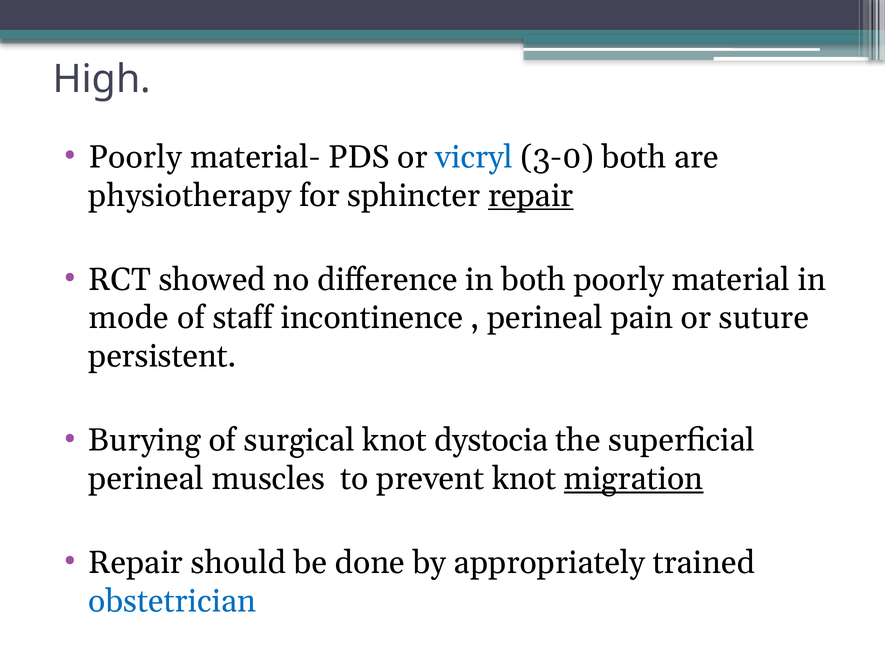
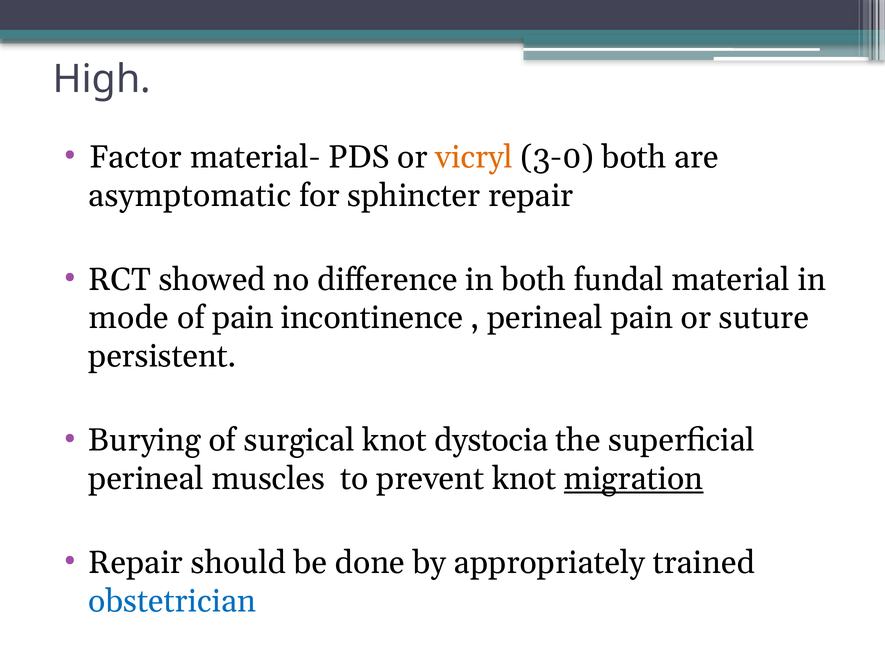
Poorly: Poorly -> Factor (135, 157)
vicryl colour: blue -> orange (474, 157)
physiotherapy: physiotherapy -> asymptomatic (190, 195)
repair underline: present -> none (531, 195)
both poorly: poorly -> fundal (619, 279)
of staff: staff -> pain (243, 318)
